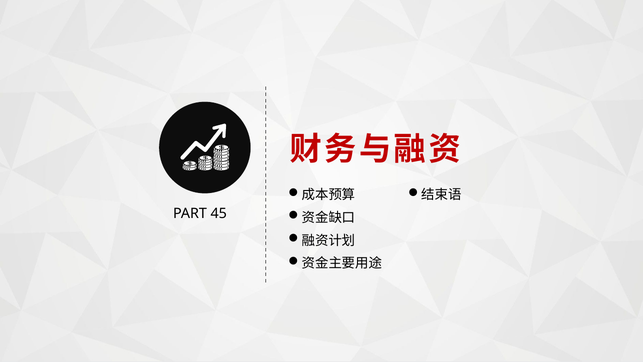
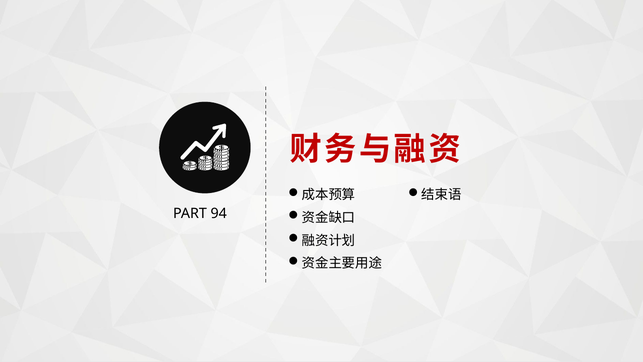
45: 45 -> 94 (219, 213)
